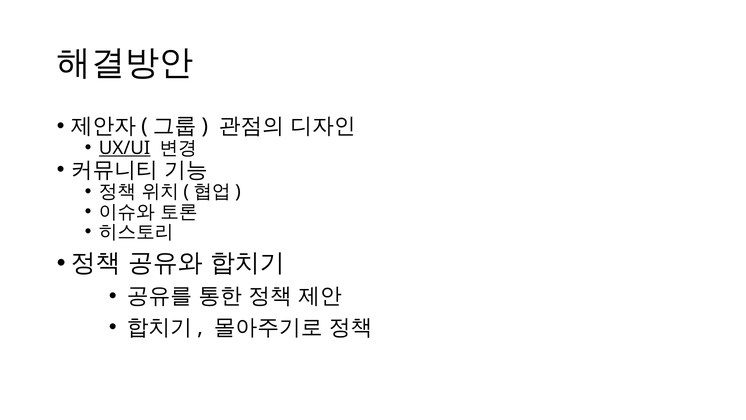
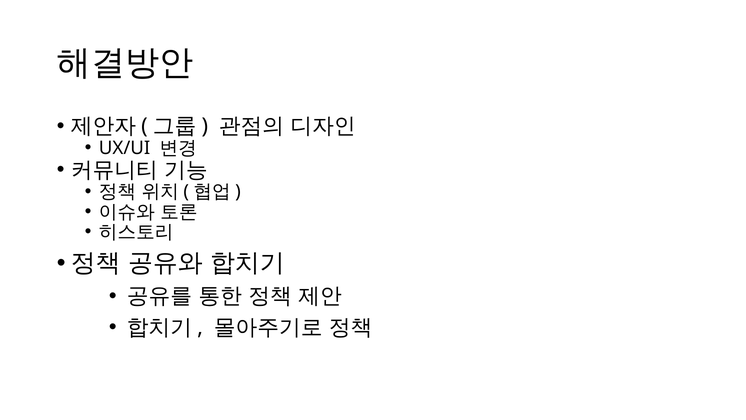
UX/UI underline: present -> none (125, 148)
